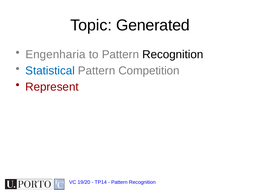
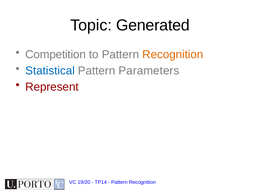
Engenharia: Engenharia -> Competition (56, 55)
Recognition colour: black -> orange (173, 55)
Competition: Competition -> Parameters (149, 71)
